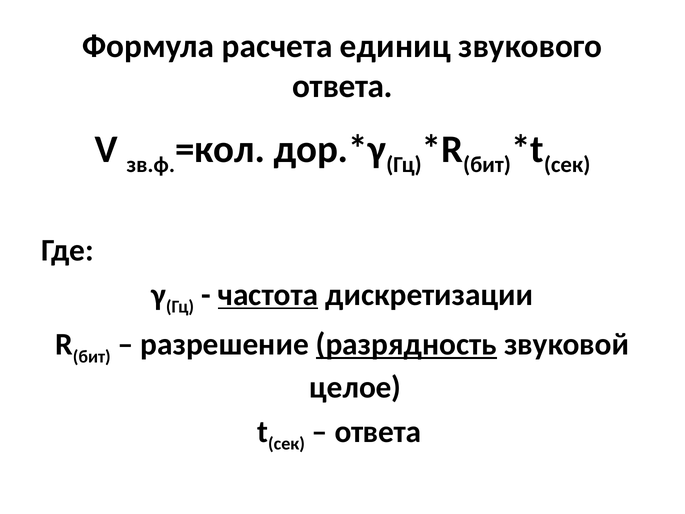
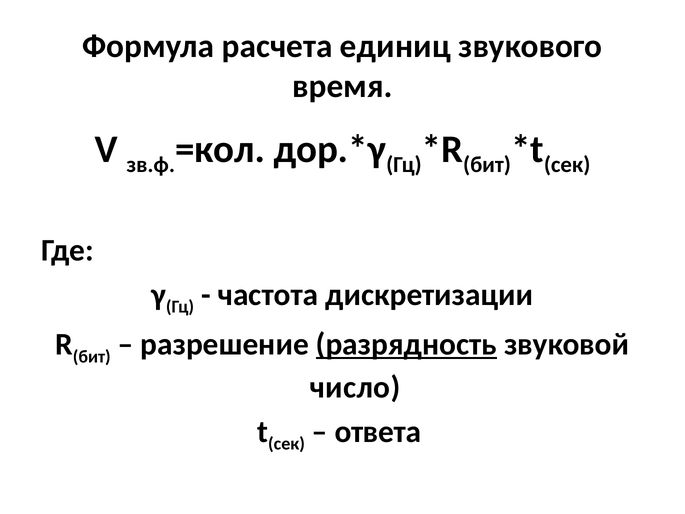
ответа: ответа -> время (342, 86)
частота underline: present -> none (268, 295)
целое: целое -> число (355, 387)
